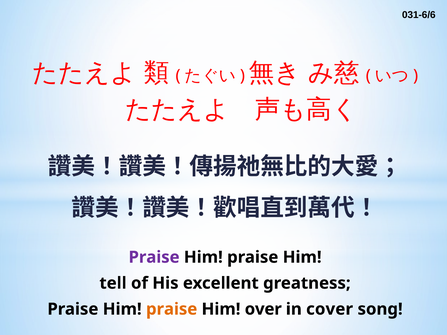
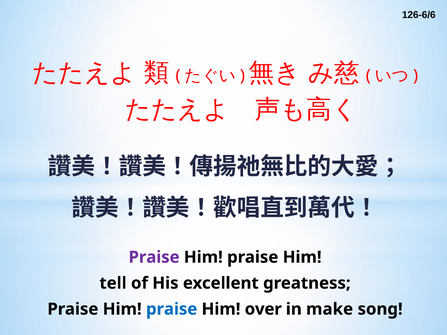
031-6/6: 031-6/6 -> 126-6/6 (419, 15)
praise colour: orange -> blue (172, 309)
cover: cover -> make (330, 309)
